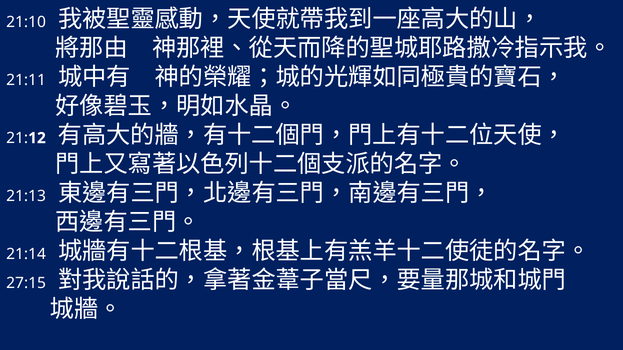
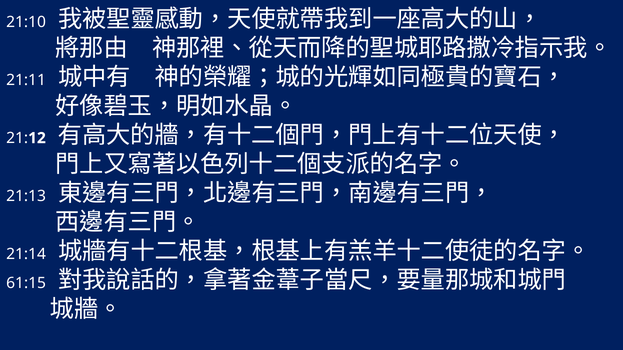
27:15: 27:15 -> 61:15 (26, 283)
